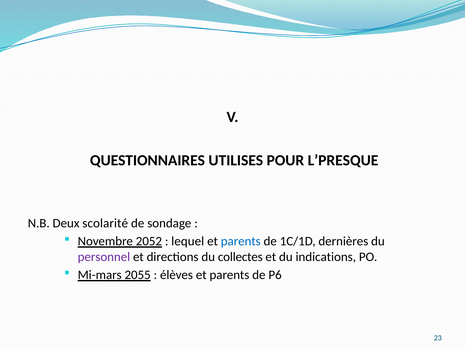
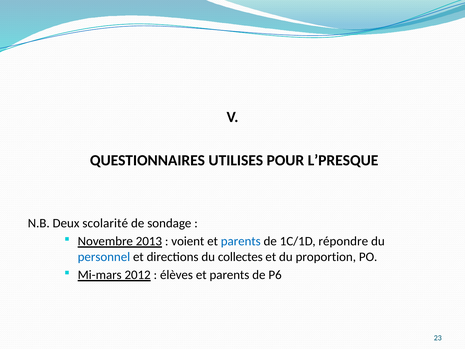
2052: 2052 -> 2013 (149, 241)
lequel: lequel -> voient (188, 241)
dernières: dernières -> répondre (343, 241)
personnel colour: purple -> blue (104, 257)
indications: indications -> proportion (326, 257)
2055: 2055 -> 2012 (138, 275)
